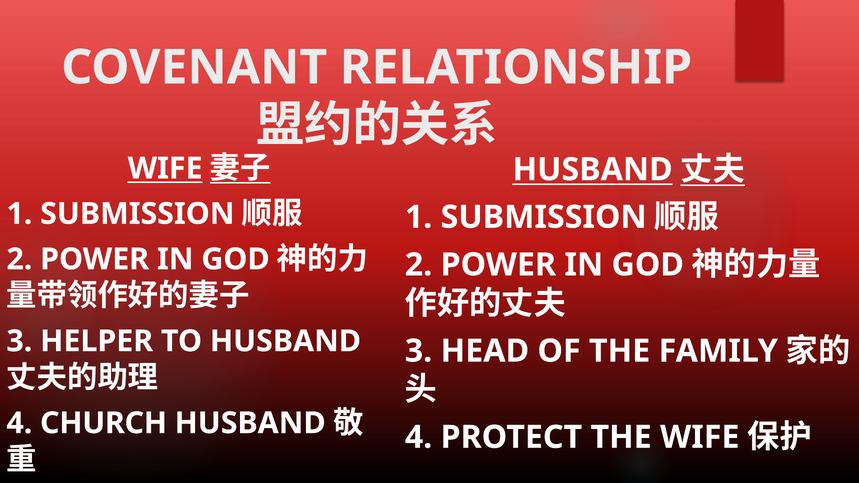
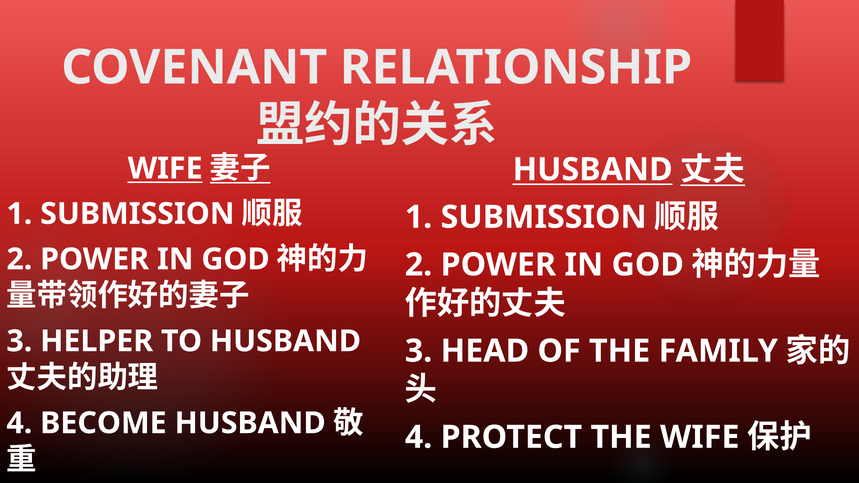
CHURCH: CHURCH -> BECOME (103, 423)
